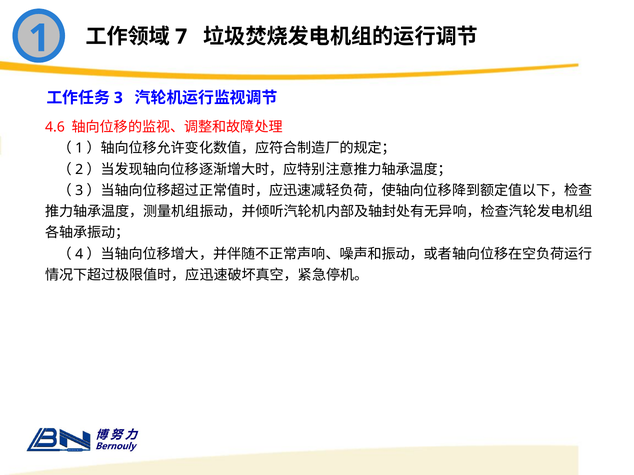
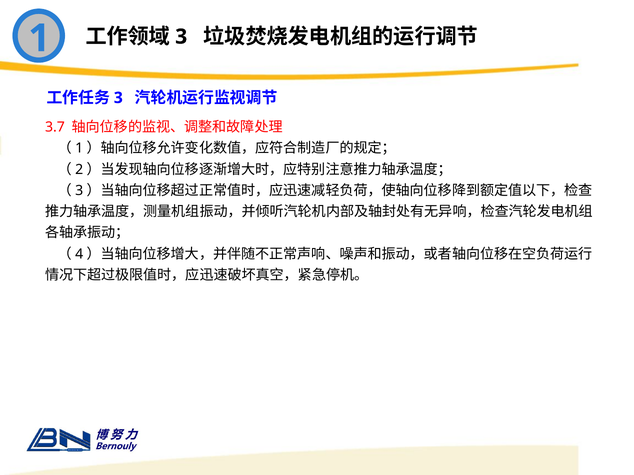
7: 7 -> 3 (181, 37)
4.6: 4.6 -> 3.7 (55, 127)
